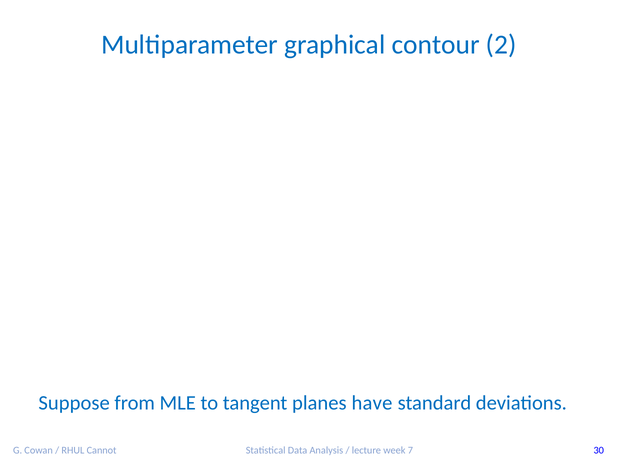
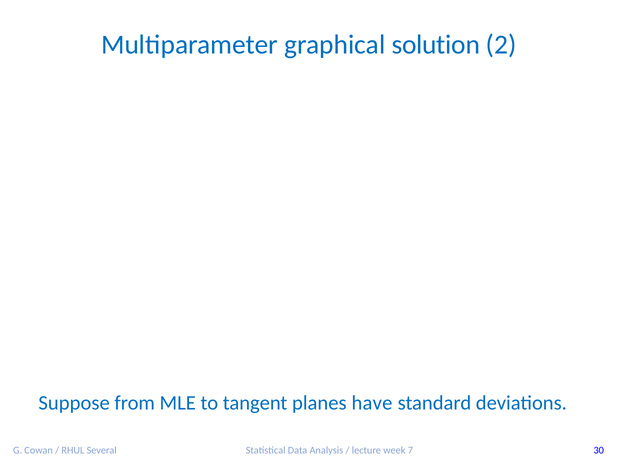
contour: contour -> solution (436, 45)
Cannot: Cannot -> Several (102, 451)
